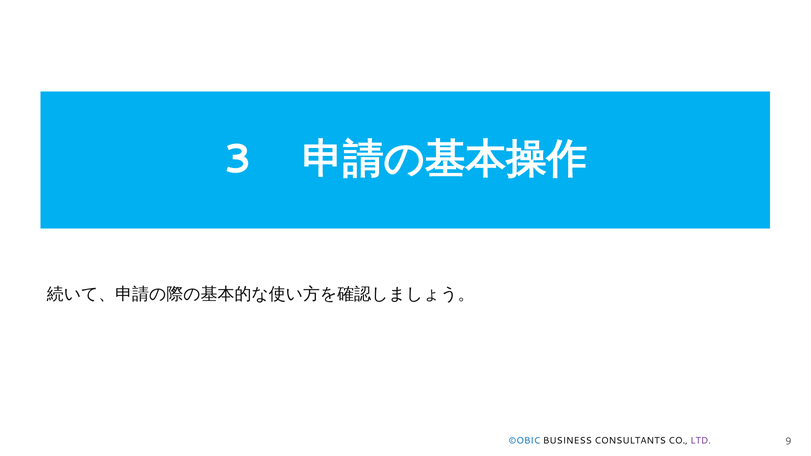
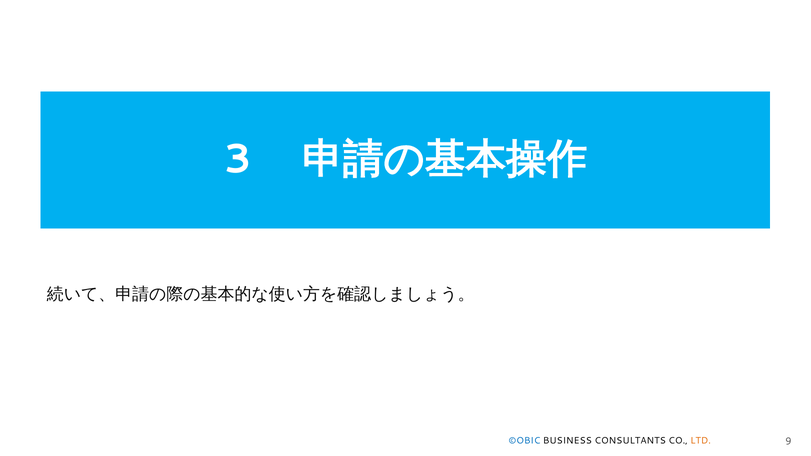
LTD colour: purple -> orange (701, 441)
